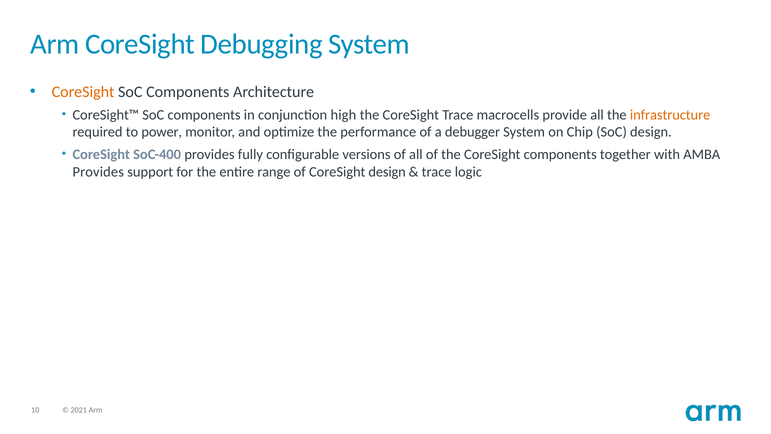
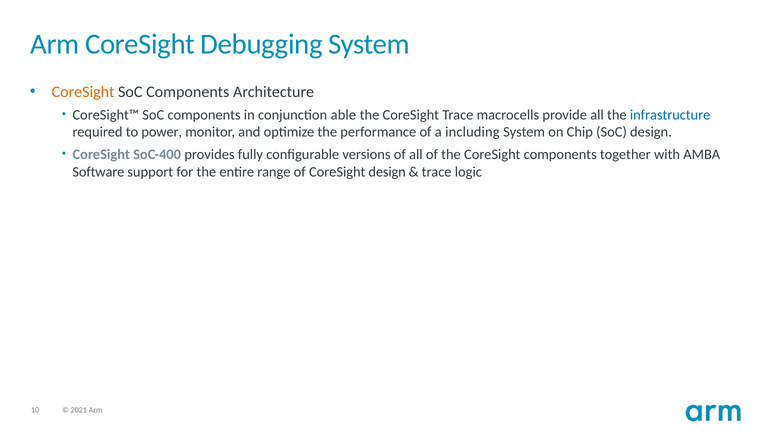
high: high -> able (343, 115)
infrastructure colour: orange -> blue (670, 115)
debugger: debugger -> including (472, 132)
Provides: Provides -> Software (98, 172)
